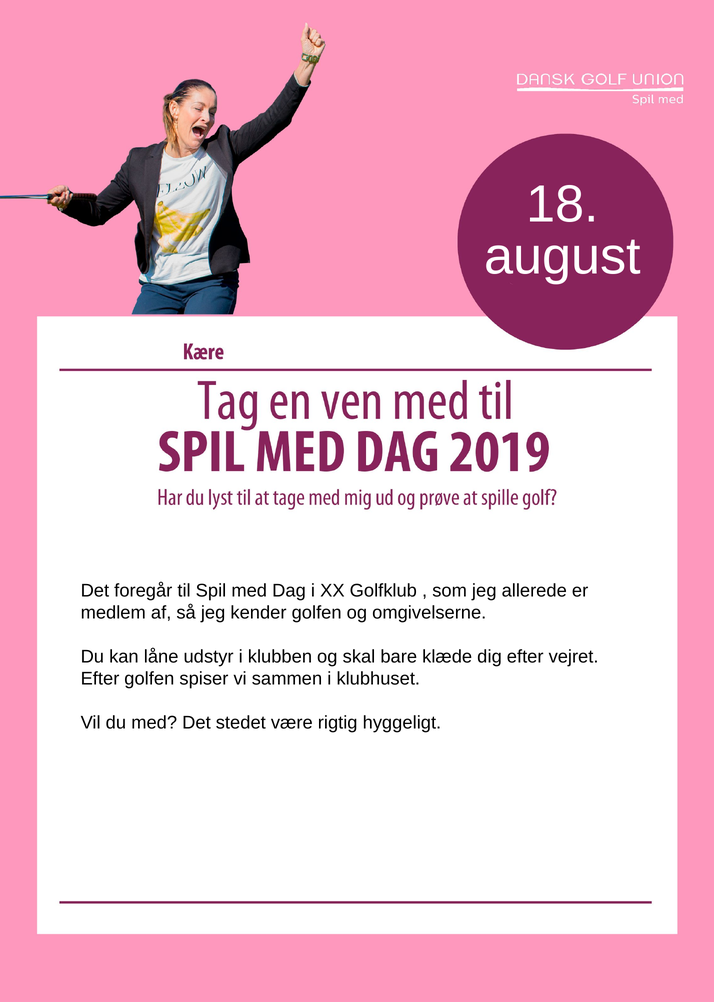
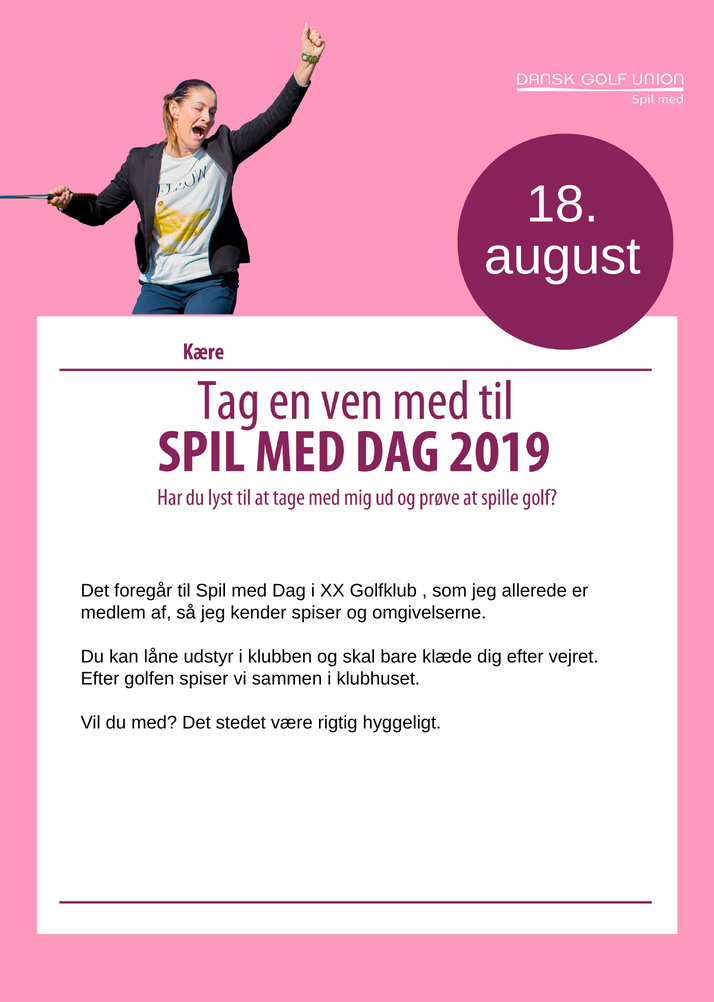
kender golfen: golfen -> spiser (317, 613)
